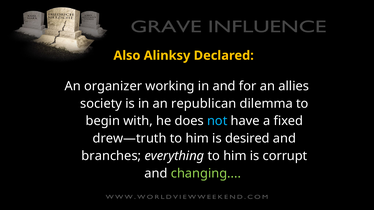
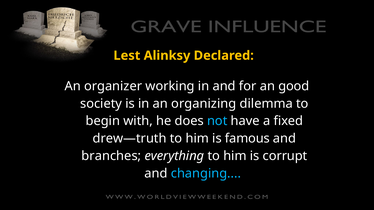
Also: Also -> Lest (127, 56)
allies: allies -> good (294, 86)
republican: republican -> organizing (204, 104)
desired: desired -> famous (247, 139)
changing colour: light green -> light blue (206, 174)
